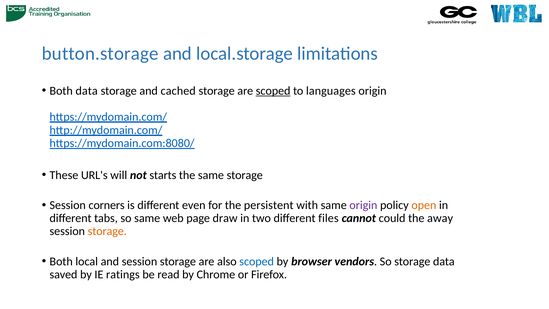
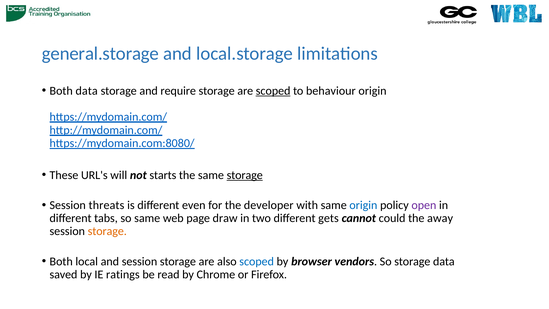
button.storage: button.storage -> general.storage (100, 54)
cached: cached -> require (178, 91)
languages: languages -> behaviour (331, 91)
storage underline: none -> present (245, 175)
corners: corners -> threats (106, 205)
persistent: persistent -> developer (269, 205)
origin colour: purple -> blue (363, 205)
open colour: orange -> purple (424, 205)
files: files -> gets (328, 218)
